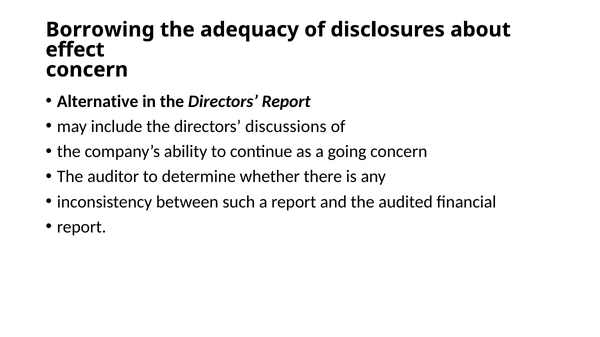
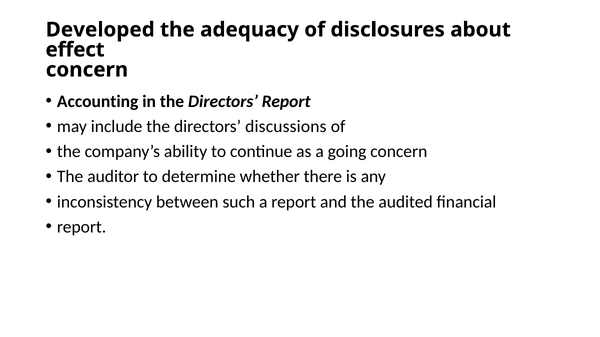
Borrowing: Borrowing -> Developed (100, 30)
Alternative: Alternative -> Accounting (98, 101)
